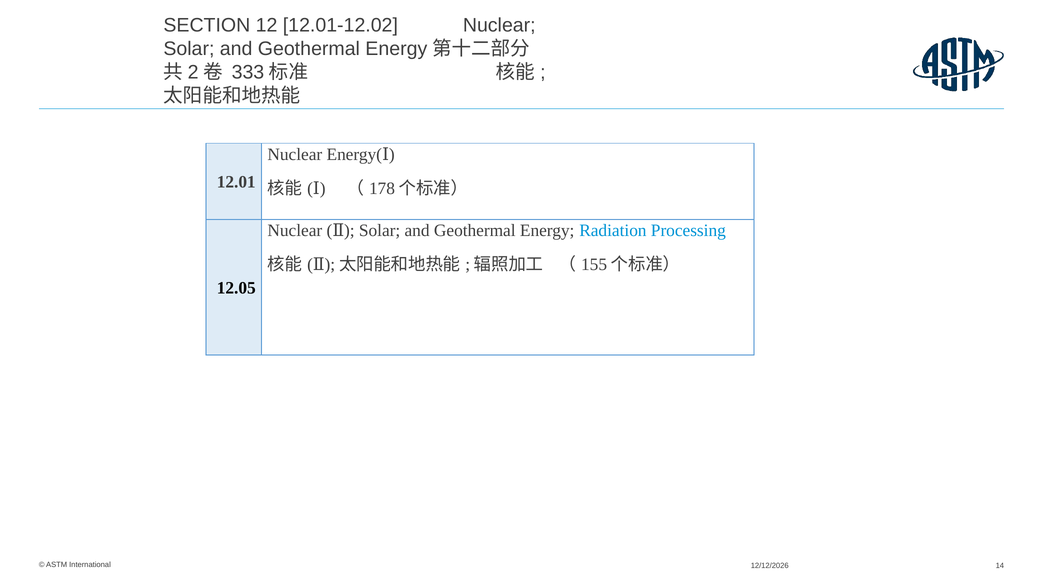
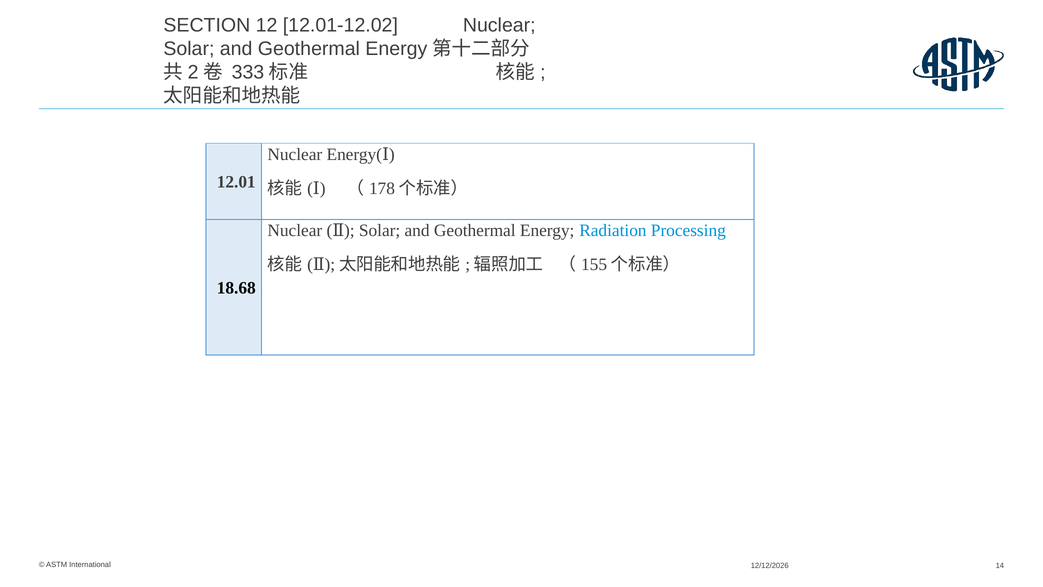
12.05: 12.05 -> 18.68 (236, 288)
